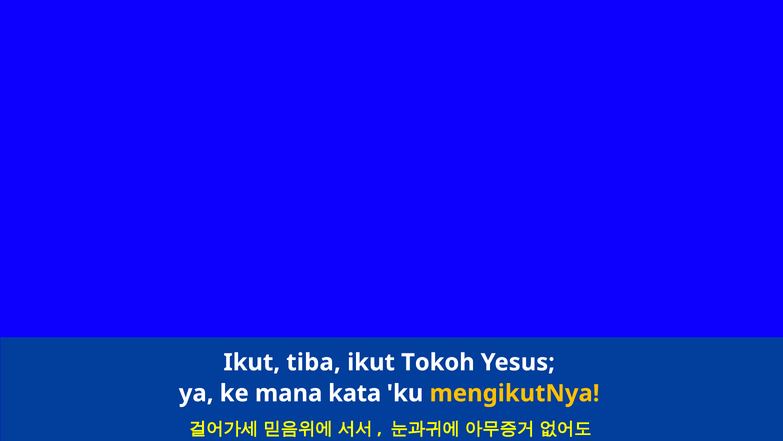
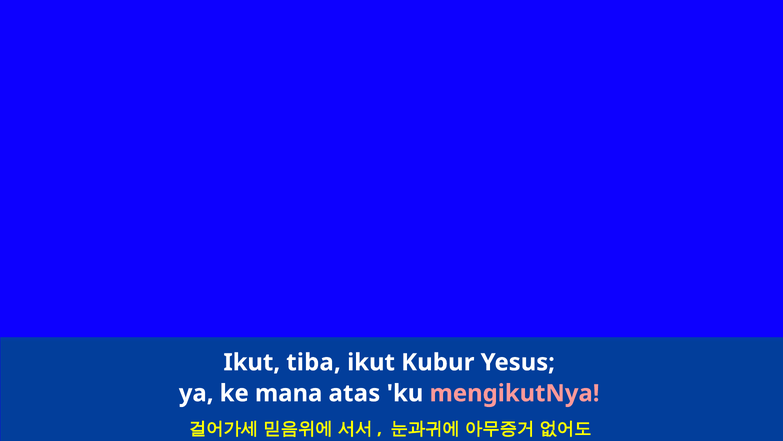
Tokoh: Tokoh -> Kubur (438, 362)
kata: kata -> atas (354, 393)
mengikutNya colour: yellow -> pink (515, 393)
